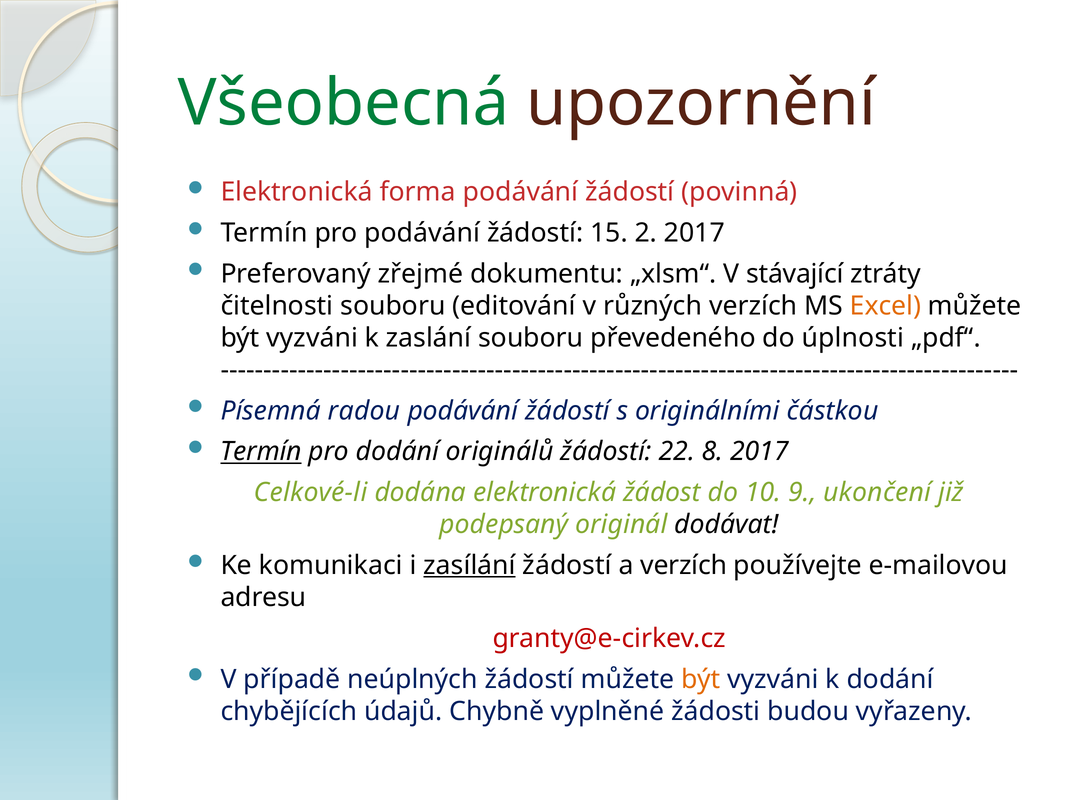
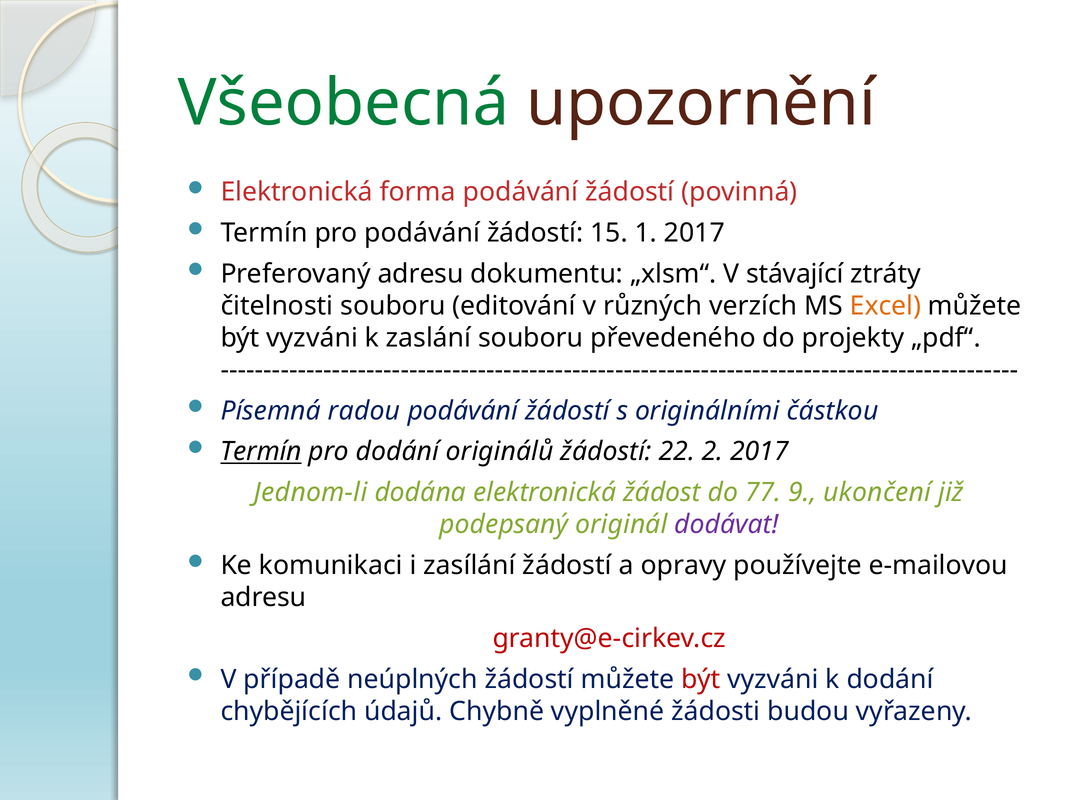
2: 2 -> 1 (646, 233)
Preferovaný zřejmé: zřejmé -> adresu (421, 274)
úplnosti: úplnosti -> projekty (853, 338)
8: 8 -> 2 (712, 451)
Celkové-li: Celkové-li -> Jednom-li (311, 492)
10: 10 -> 77 (763, 492)
dodávat colour: black -> purple (726, 524)
zasílání underline: present -> none (470, 565)
a verzích: verzích -> opravy (684, 565)
být colour: orange -> red (701, 679)
